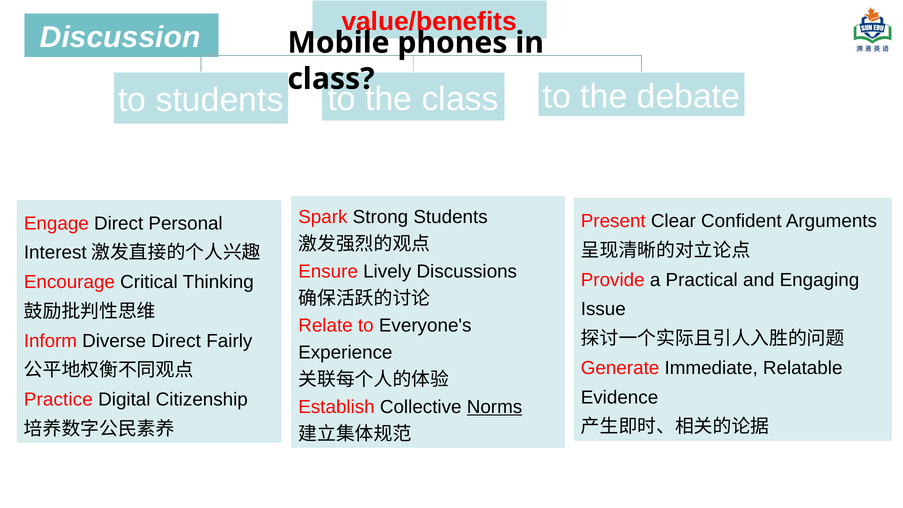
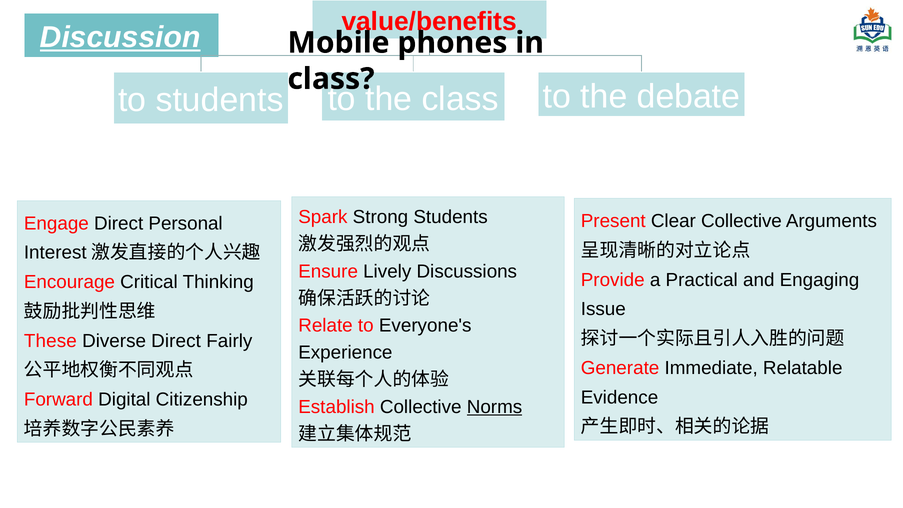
Discussion underline: none -> present (120, 37)
Clear Confident: Confident -> Collective (741, 221)
Inform: Inform -> These (50, 341)
Practice: Practice -> Forward (58, 399)
